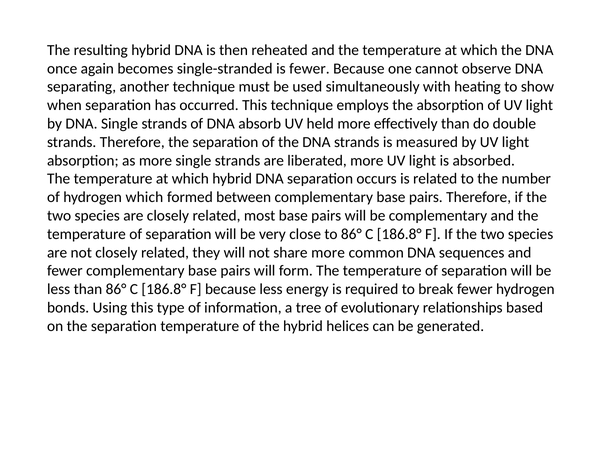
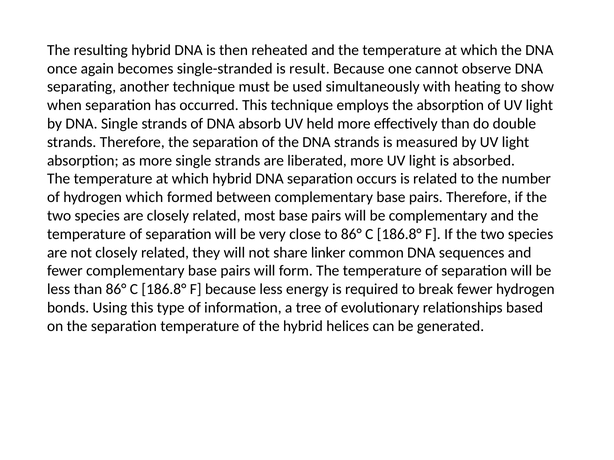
is fewer: fewer -> result (309, 69)
share more: more -> linker (328, 253)
